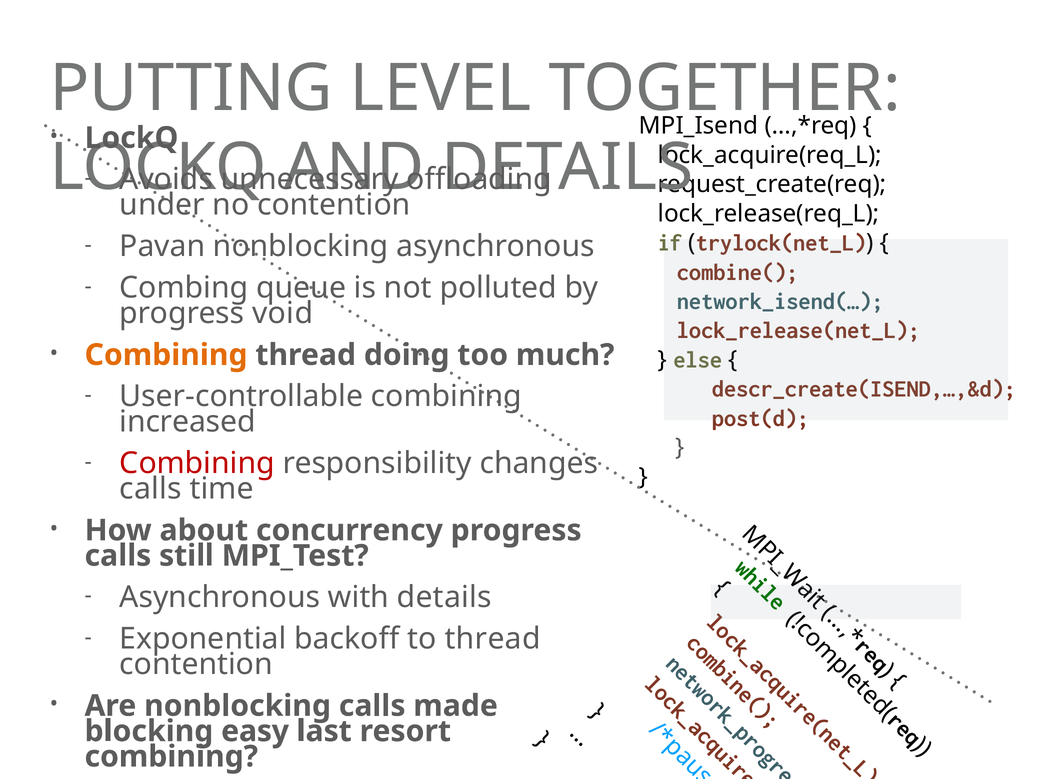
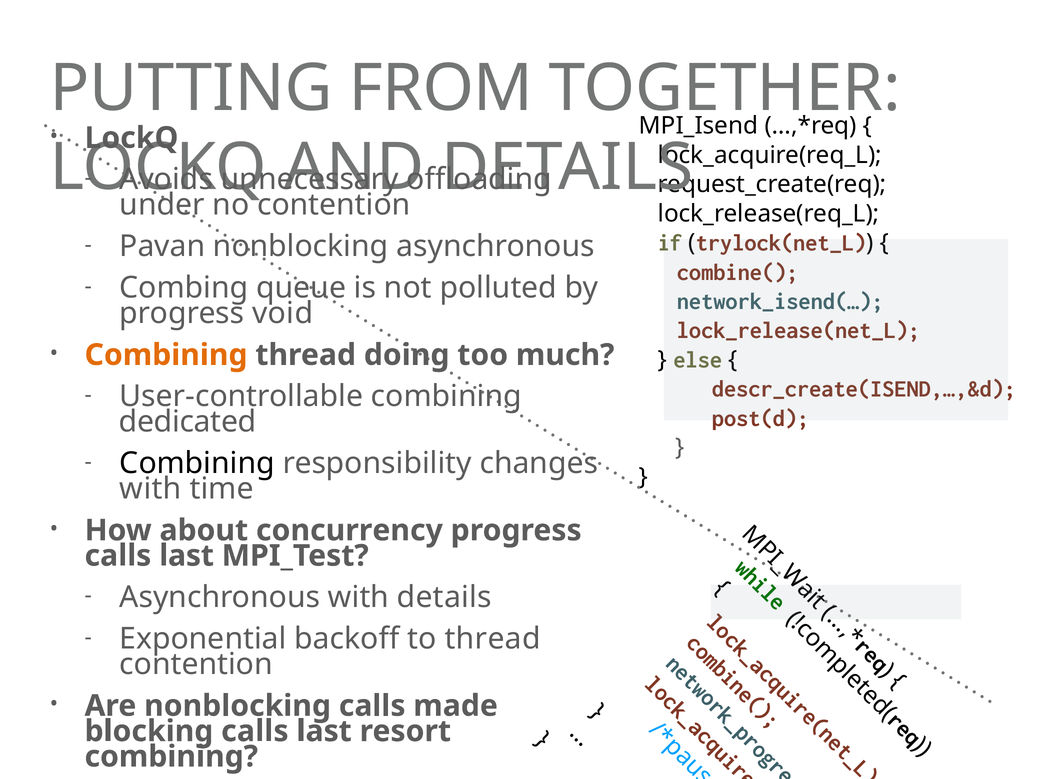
LEVEL: LEVEL -> FROM (441, 88)
increased: increased -> dedicated (188, 422)
Combining colour: red -> black (197, 463)
calls: calls -> with (150, 488)
still: still -> last (187, 555)
blocking easy: easy -> calls (255, 731)
